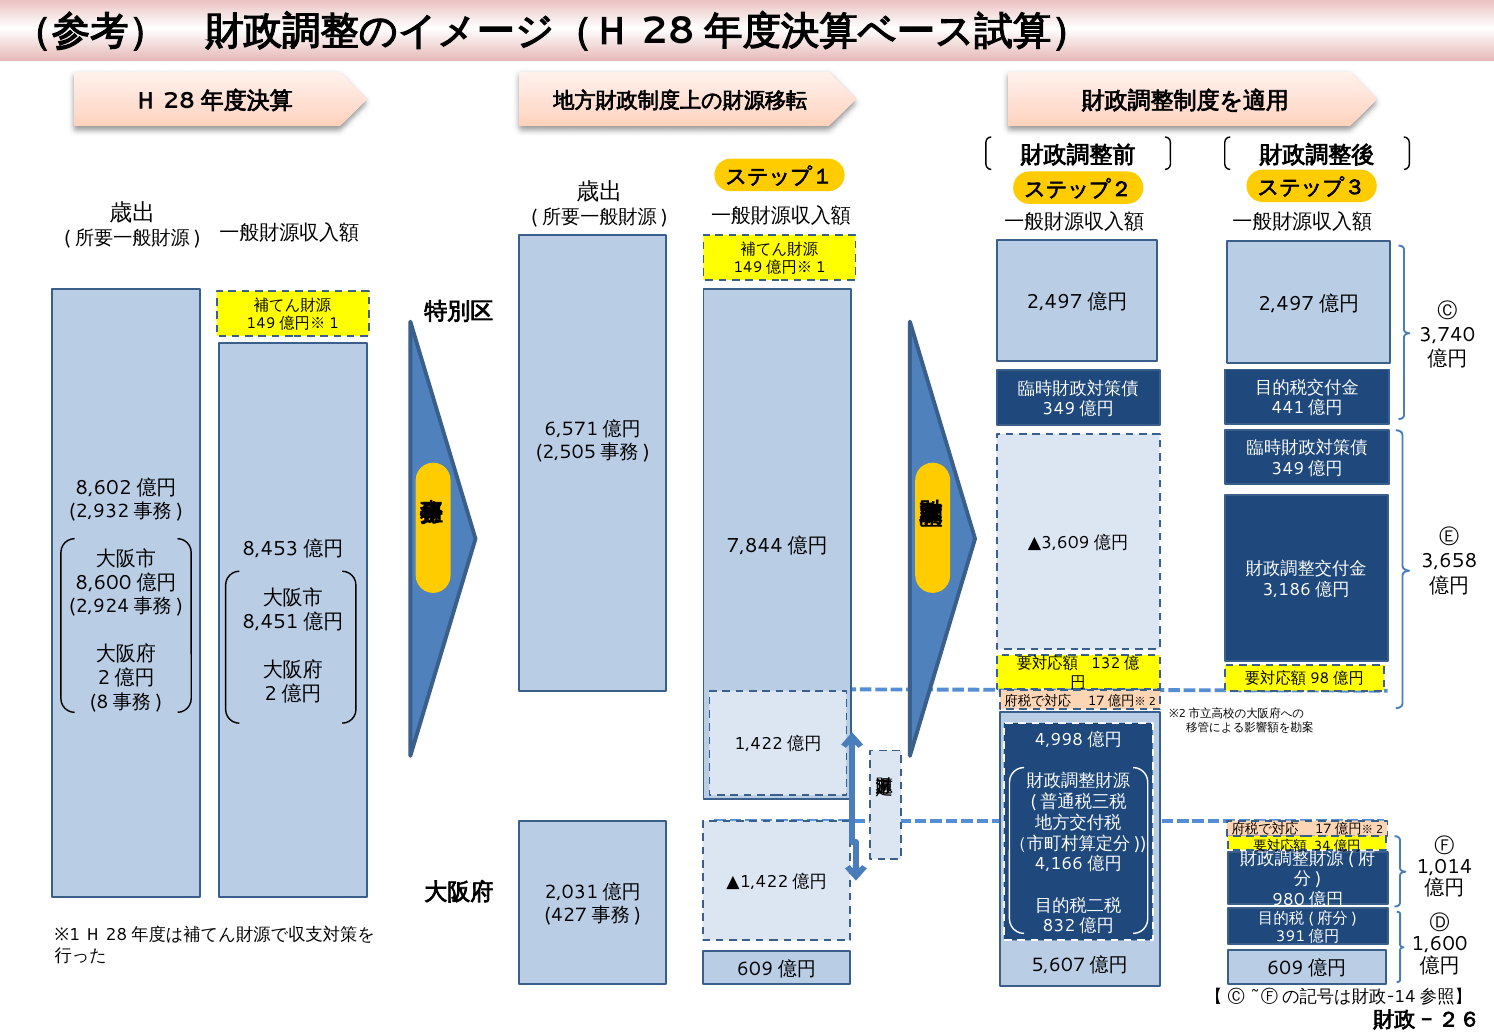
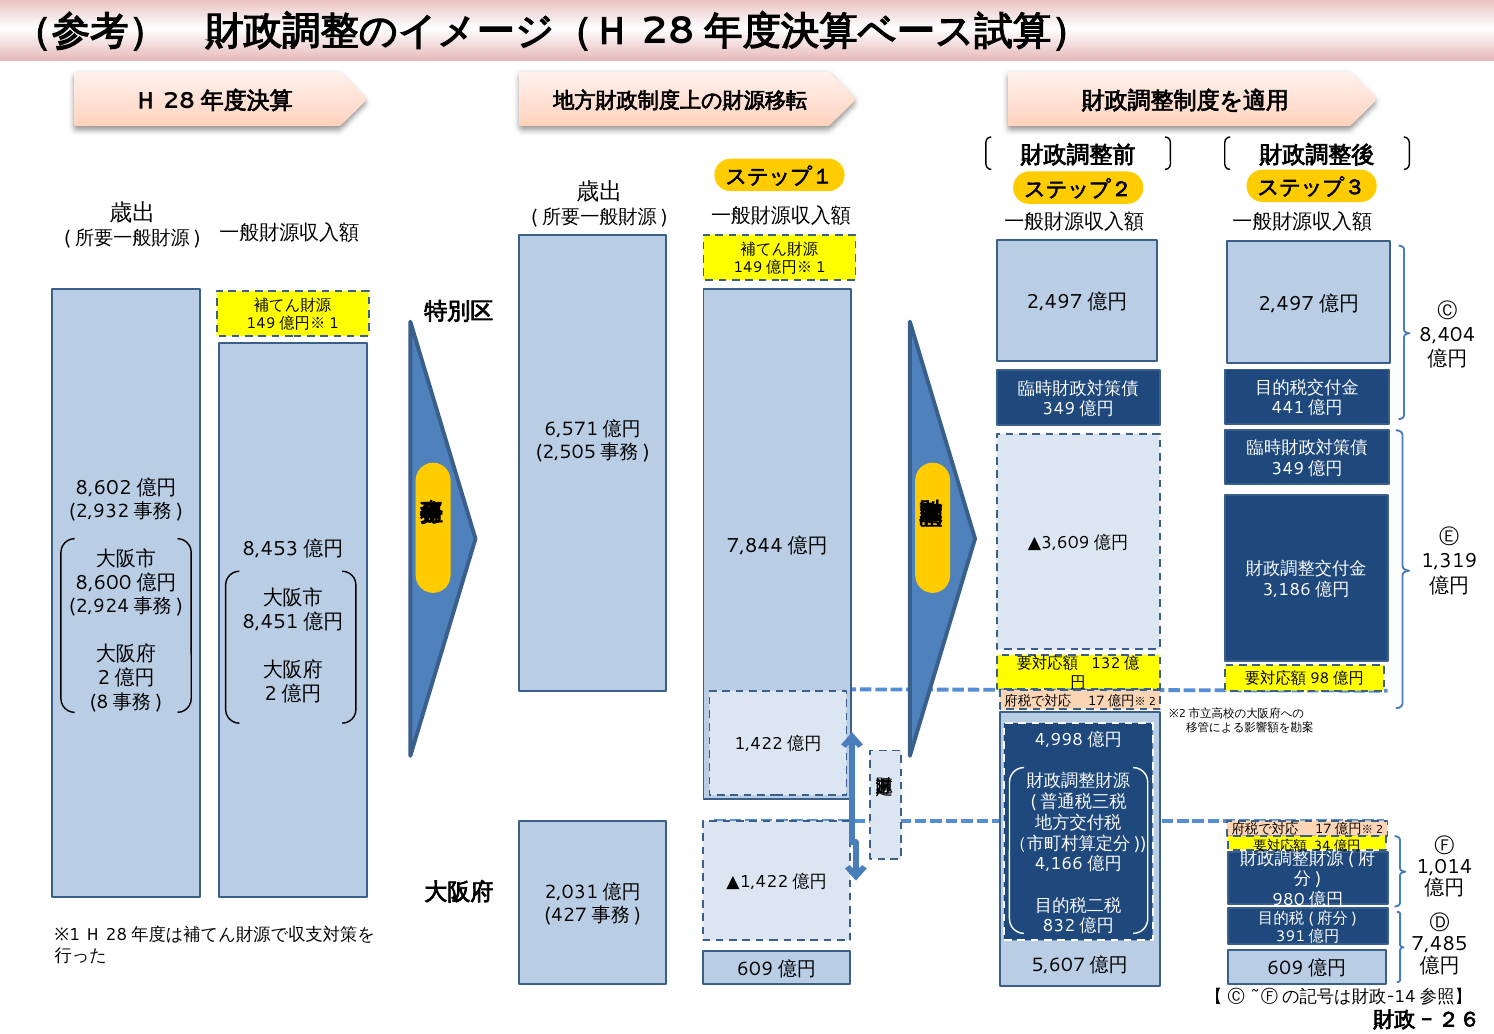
3,740: 3,740 -> 8,404 (1447, 335)
3,658: 3,658 -> 1,319 (1449, 561)
1,600: 1,600 -> 7,485 (1440, 945)
